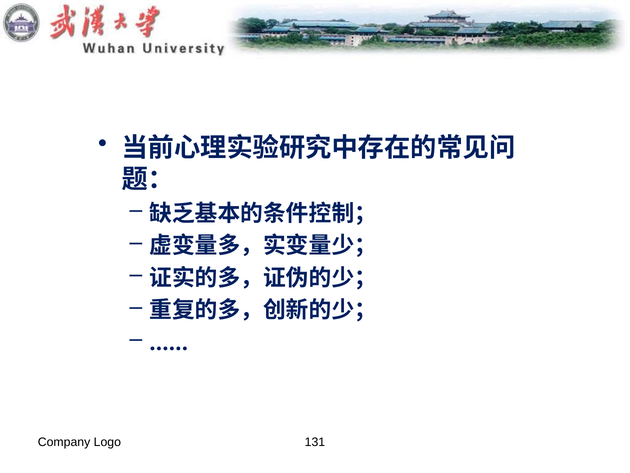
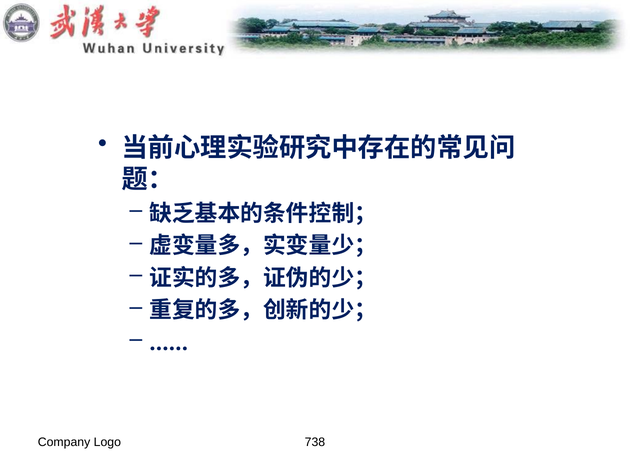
131: 131 -> 738 (315, 442)
